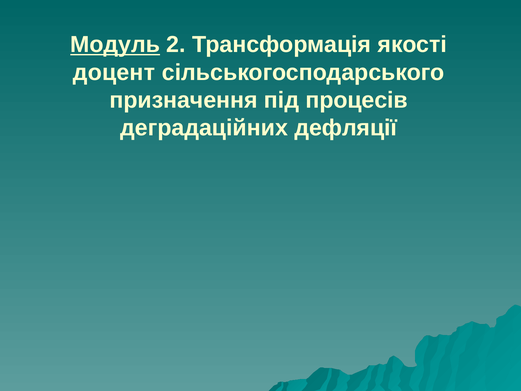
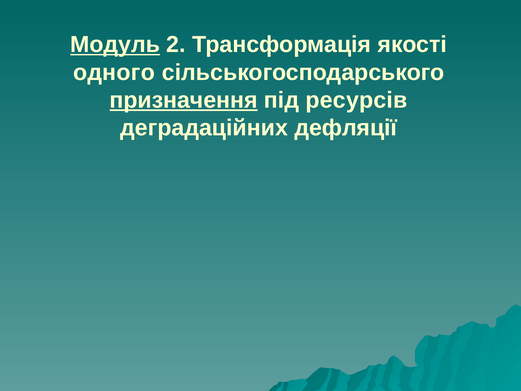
доцент: доцент -> одного (114, 72)
призначення underline: none -> present (184, 100)
процесів: процесів -> ресурсів (356, 100)
